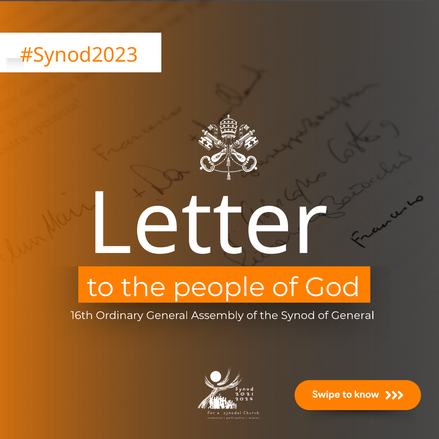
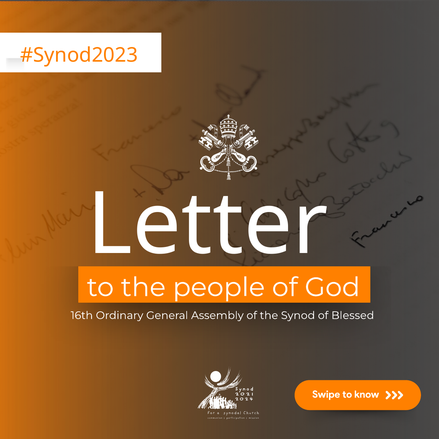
of General: General -> Blessed (353, 315)
